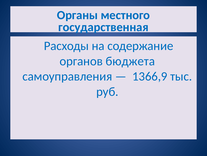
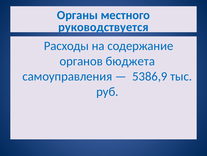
государственная: государственная -> руководствуется (103, 27)
1366,9: 1366,9 -> 5386,9 (150, 76)
